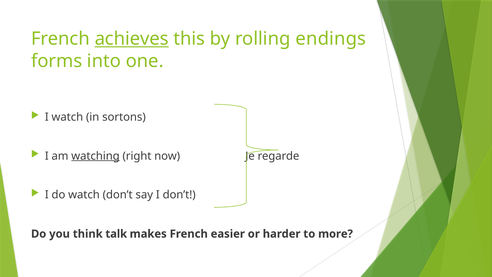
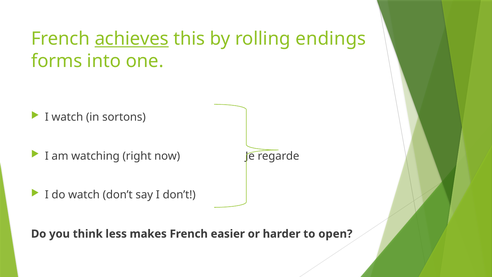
watching underline: present -> none (95, 156)
talk: talk -> less (116, 234)
more: more -> open (335, 234)
